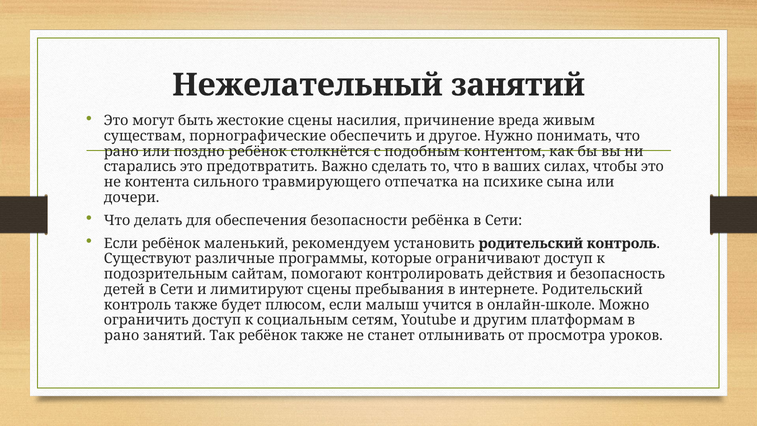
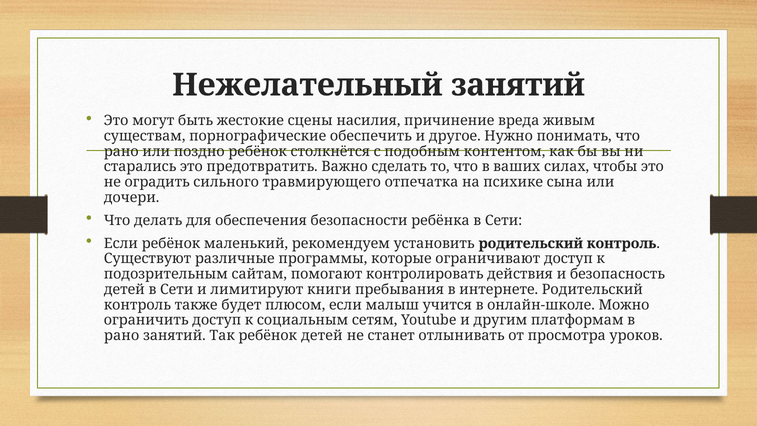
контента: контента -> оградить (157, 182)
лимитируют сцены: сцены -> книги (329, 289)
ребёнок также: также -> детей (322, 335)
